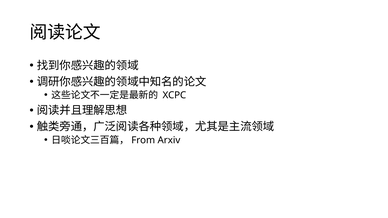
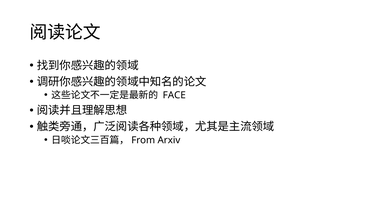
XCPC: XCPC -> FACE (174, 95)
